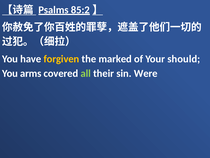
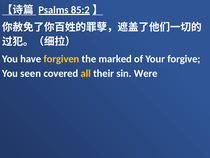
should: should -> forgive (184, 59)
arms: arms -> seen (31, 73)
all colour: light green -> yellow (86, 73)
